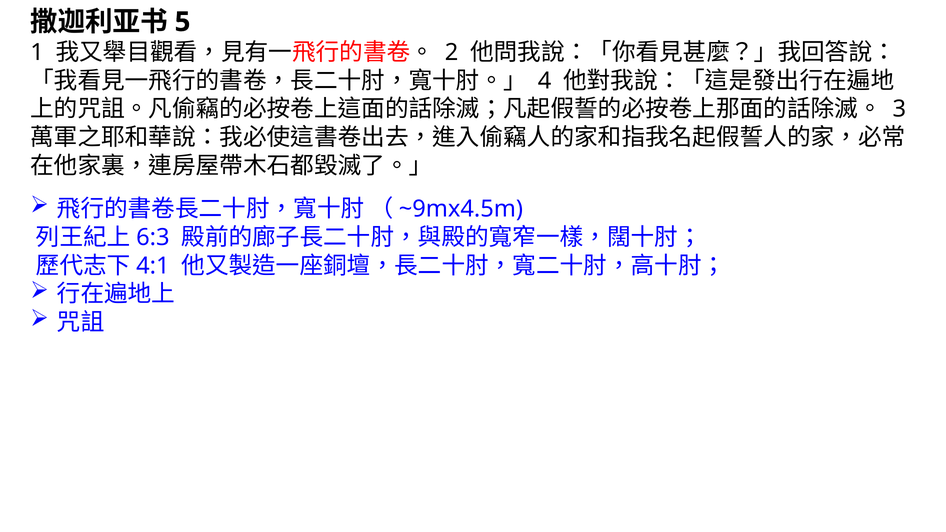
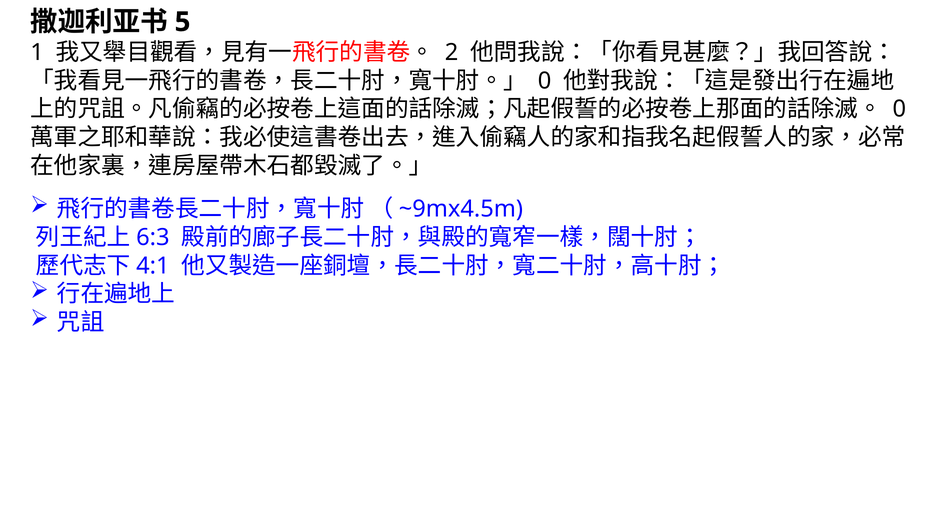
4: 4 -> 0 (545, 81)
3: 3 -> 0 (899, 109)
